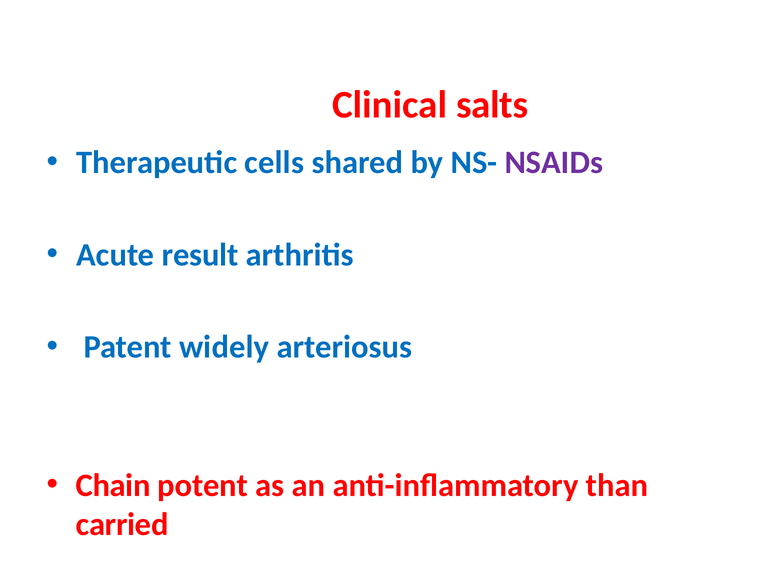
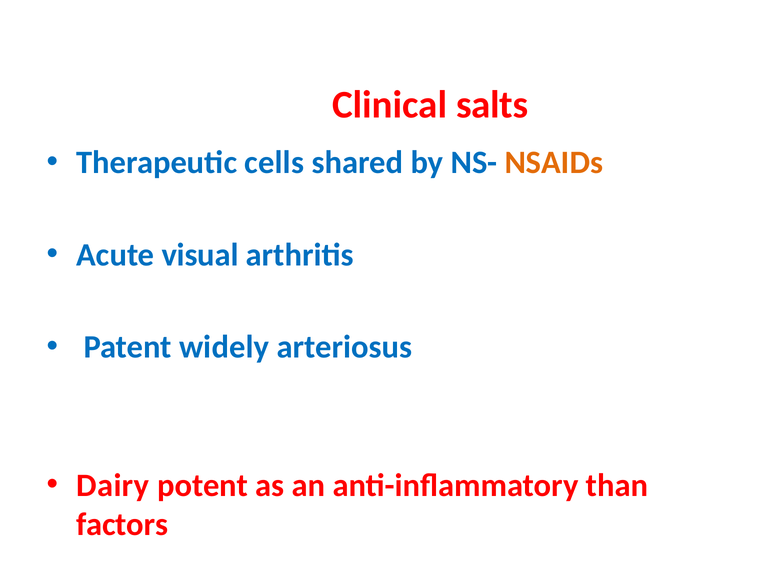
NSAIDs colour: purple -> orange (554, 163)
result: result -> visual (200, 255)
Chain: Chain -> Dairy (113, 485)
carried: carried -> factors (122, 524)
